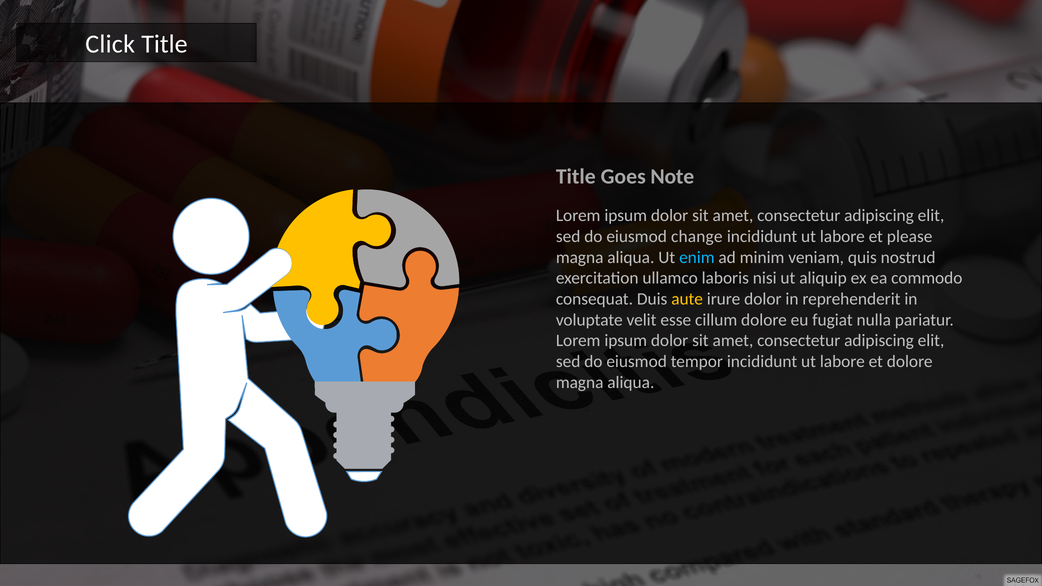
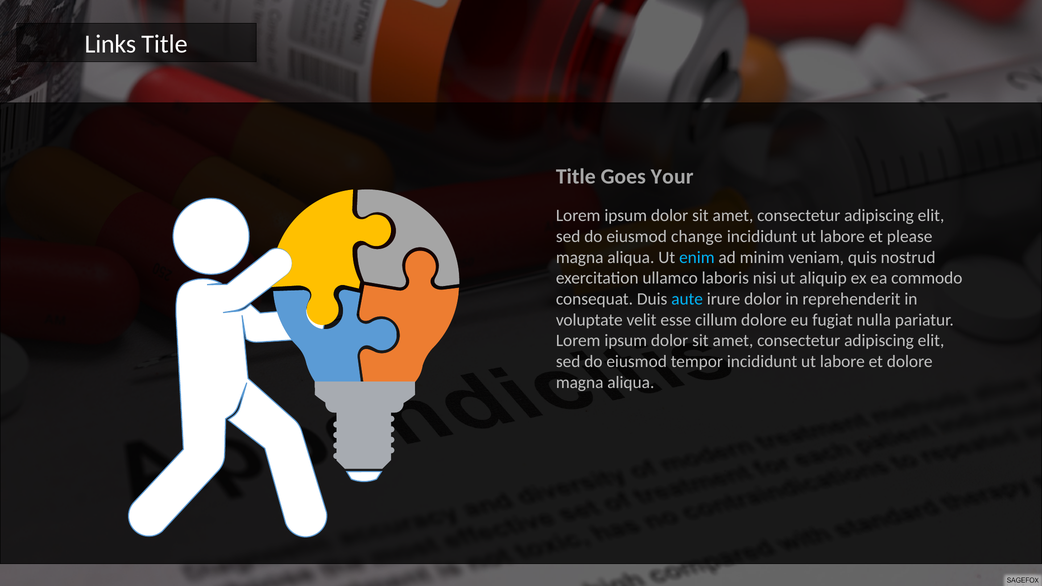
Click: Click -> Links (110, 44)
Note: Note -> Your (672, 176)
aute colour: yellow -> light blue (687, 299)
